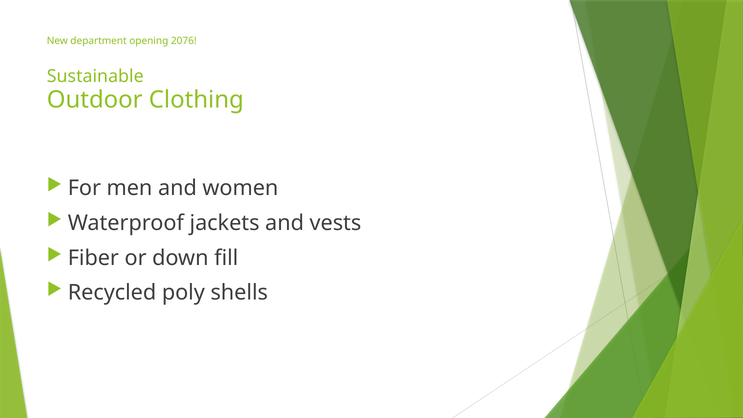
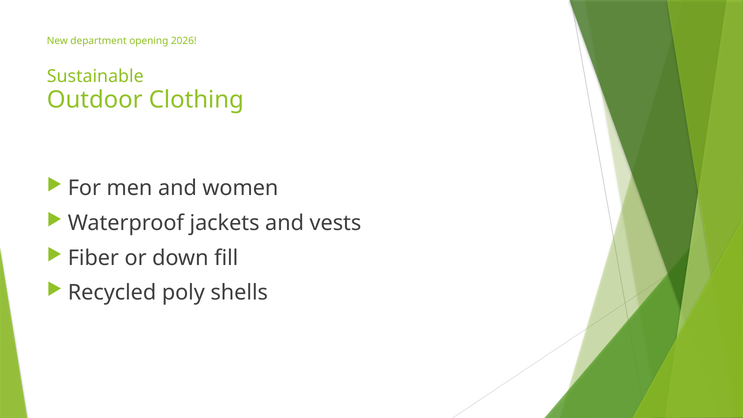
2076: 2076 -> 2026 (184, 41)
